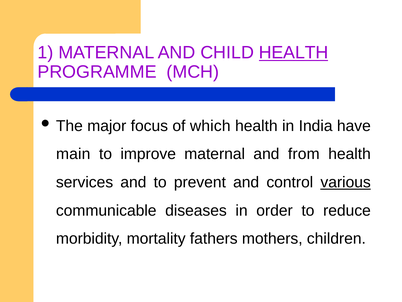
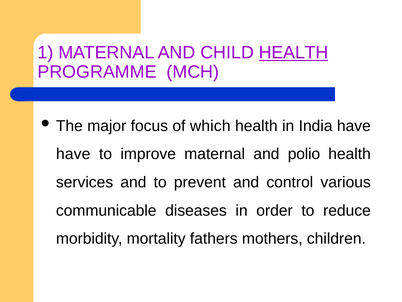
main: main -> have (73, 154)
from: from -> polio (304, 154)
various underline: present -> none (346, 182)
